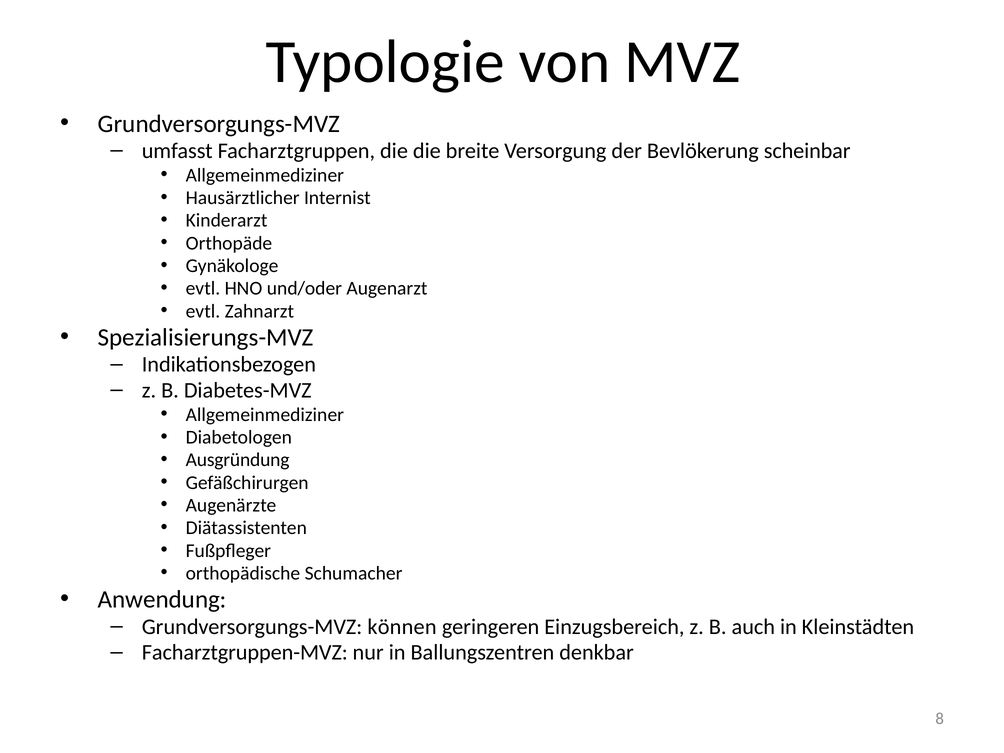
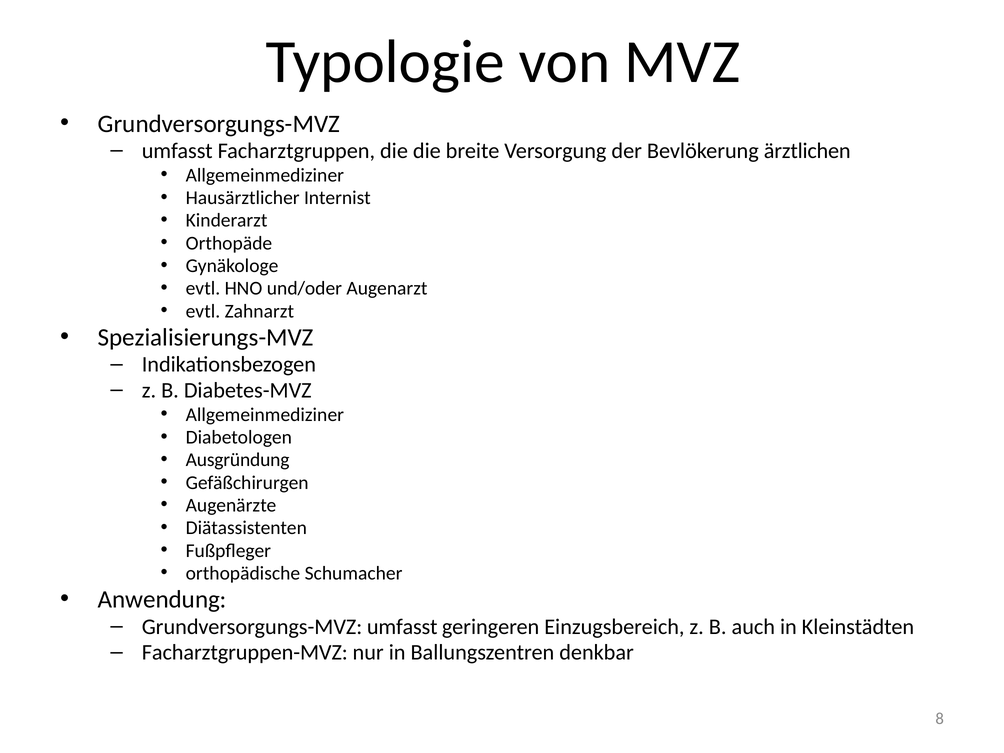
scheinbar: scheinbar -> ärztlichen (807, 151)
Grundversorgungs-MVZ können: können -> umfasst (402, 627)
